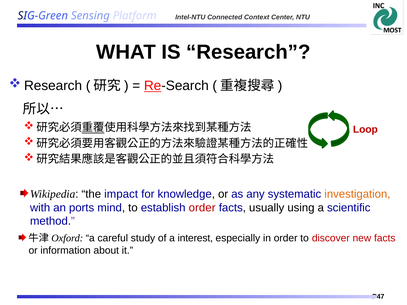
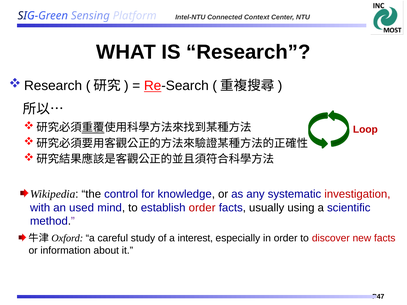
impact: impact -> control (121, 194)
investigation colour: orange -> red (357, 194)
ports: ports -> used (82, 208)
